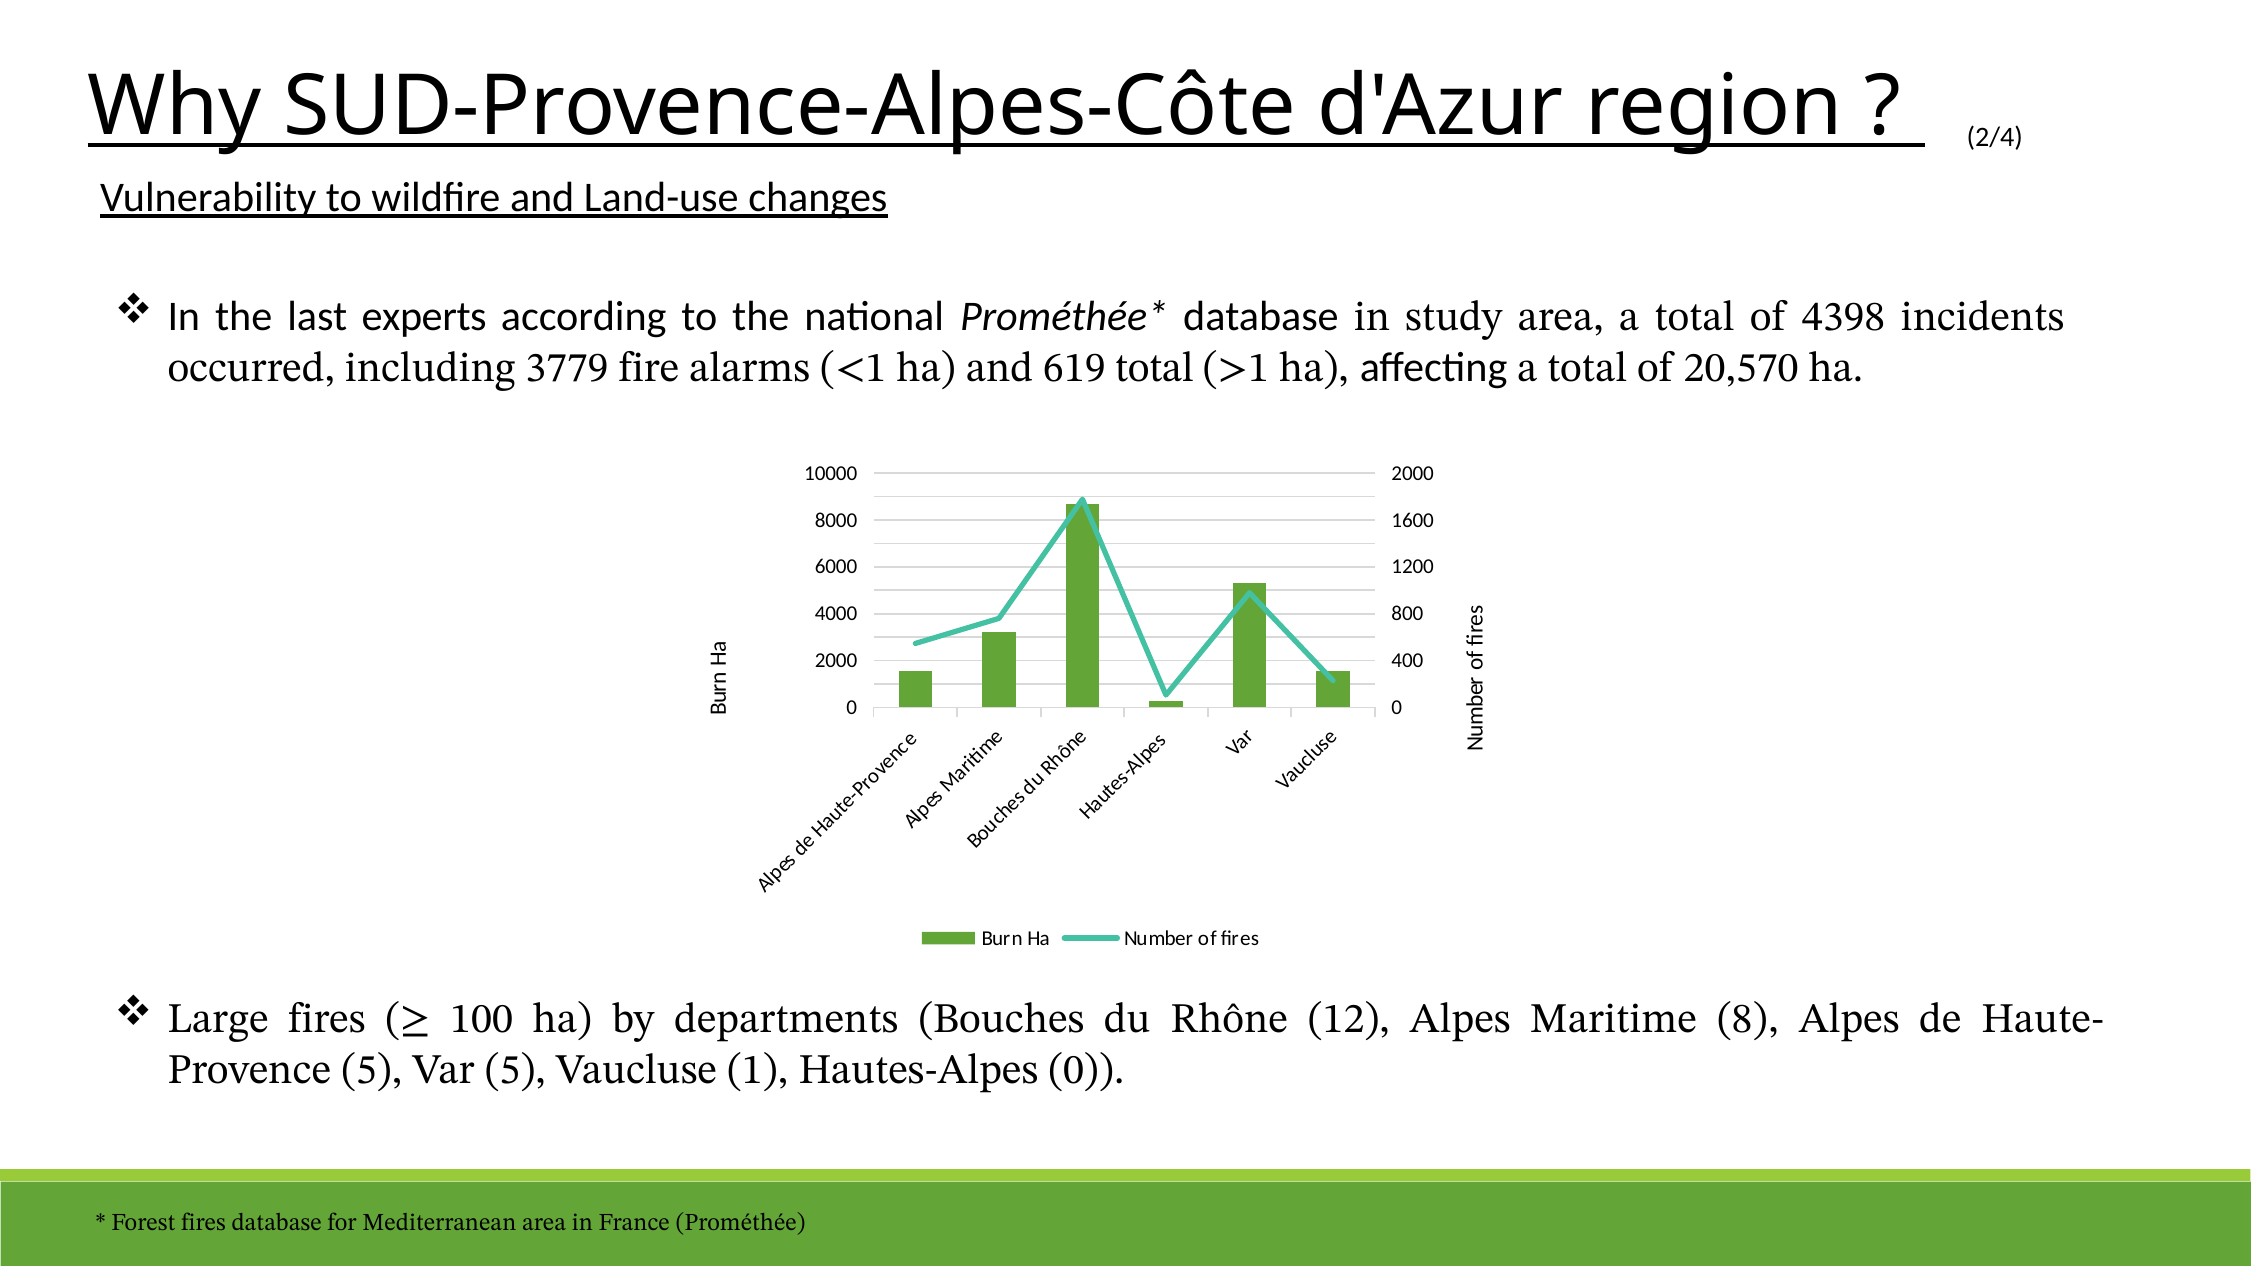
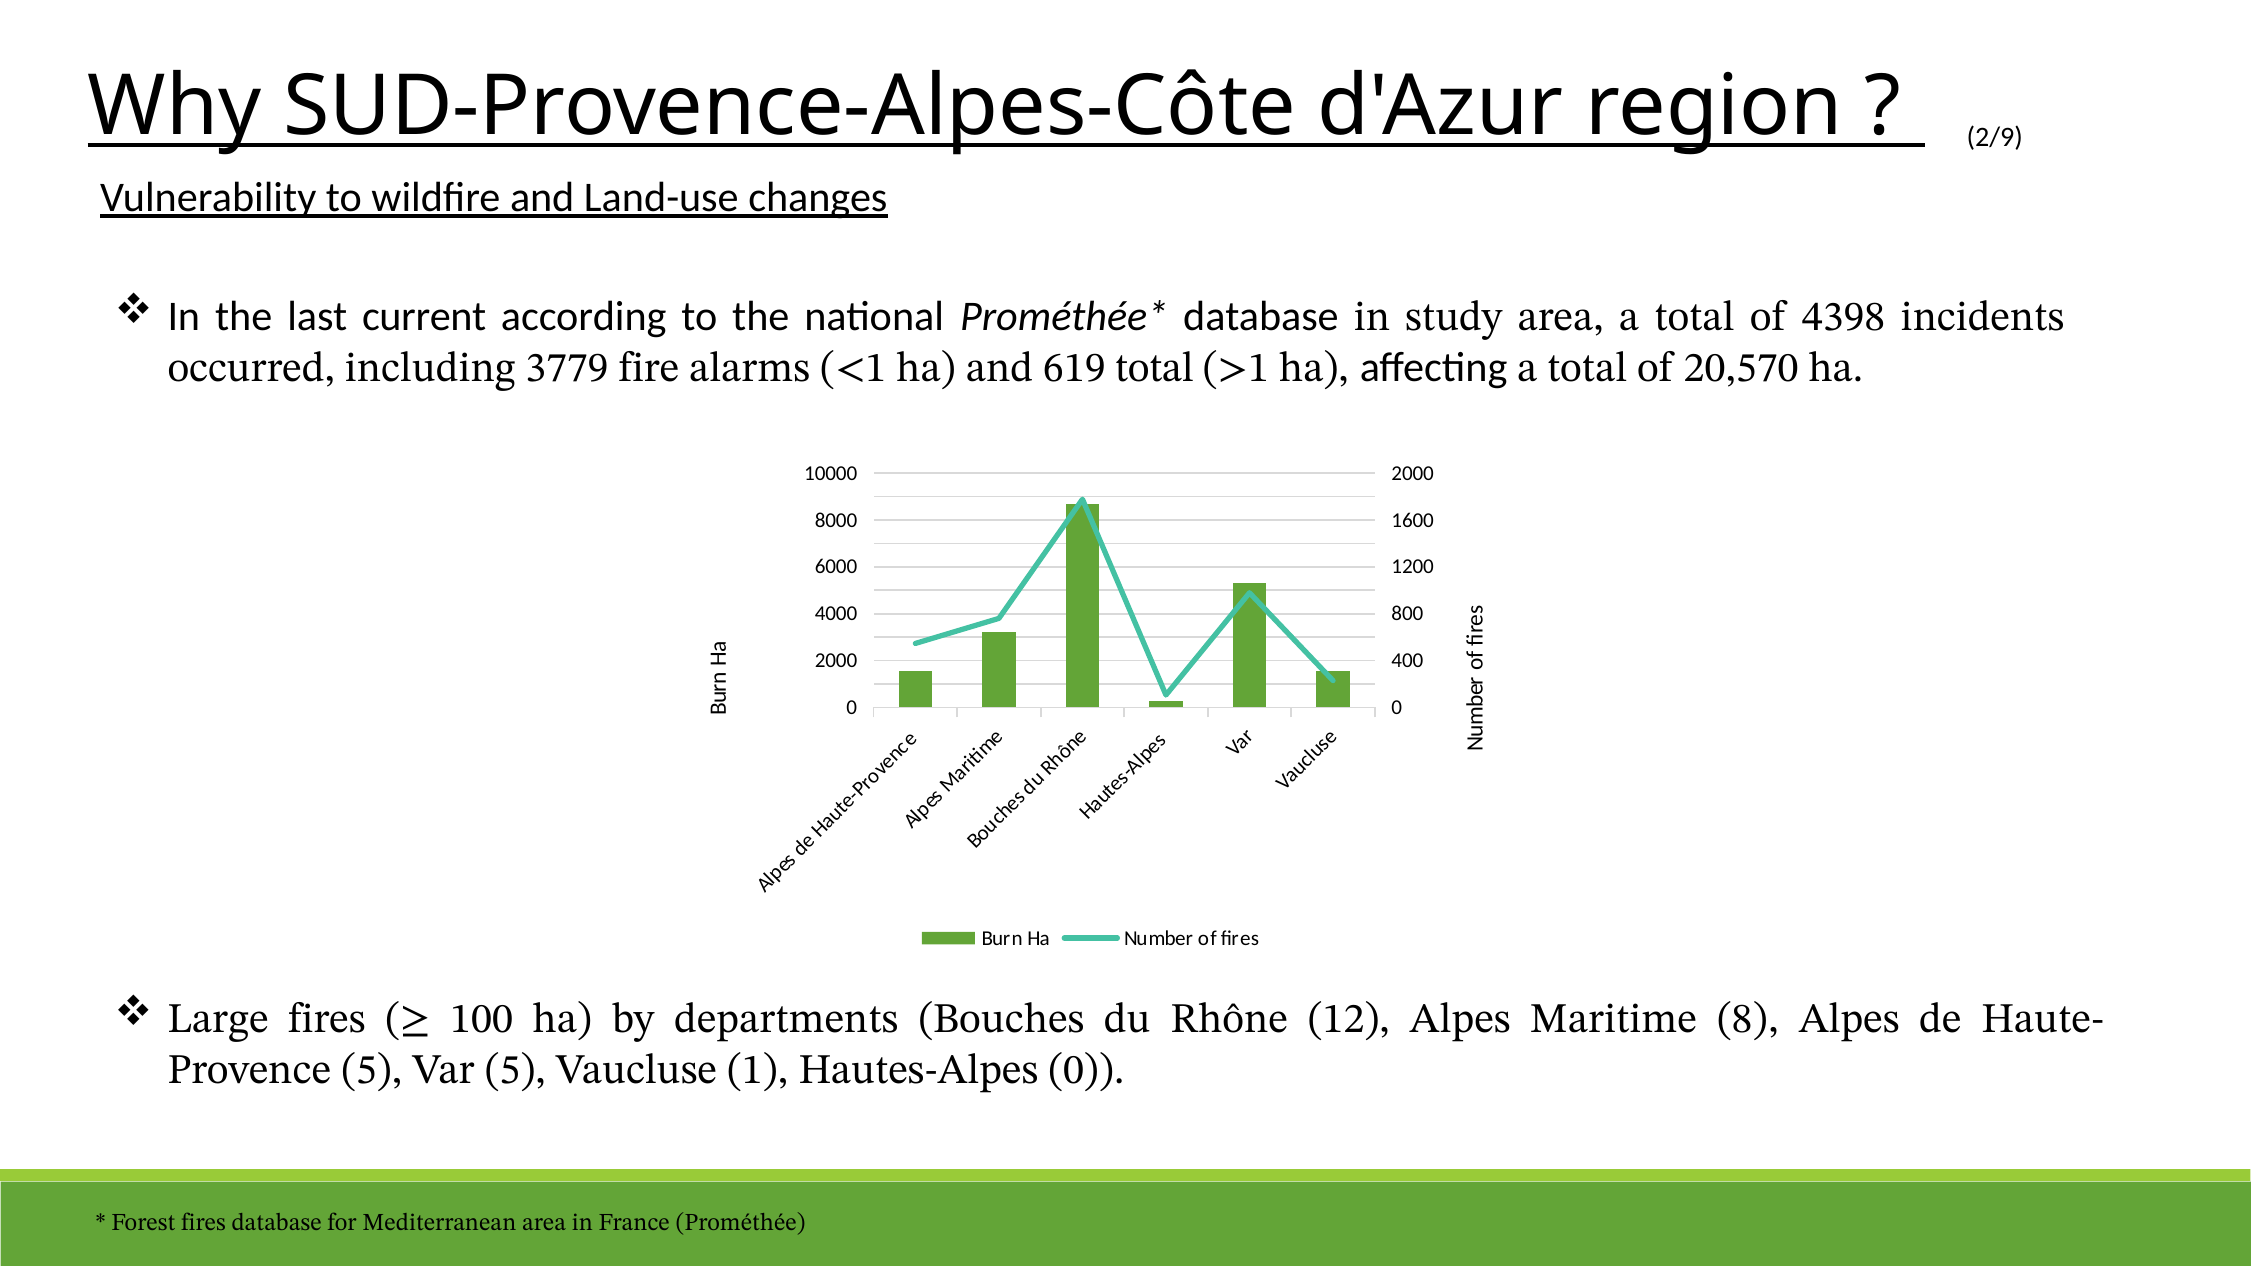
2/4: 2/4 -> 2/9 (1995, 137)
experts: experts -> current (424, 317)
